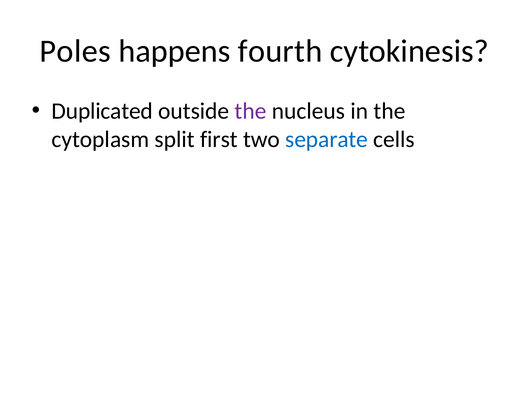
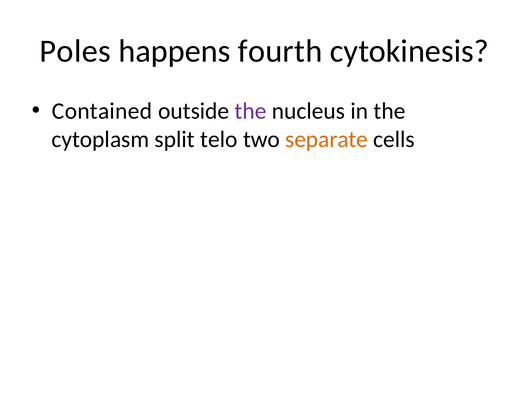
Duplicated: Duplicated -> Contained (102, 111)
first: first -> telo (219, 139)
separate colour: blue -> orange (327, 139)
